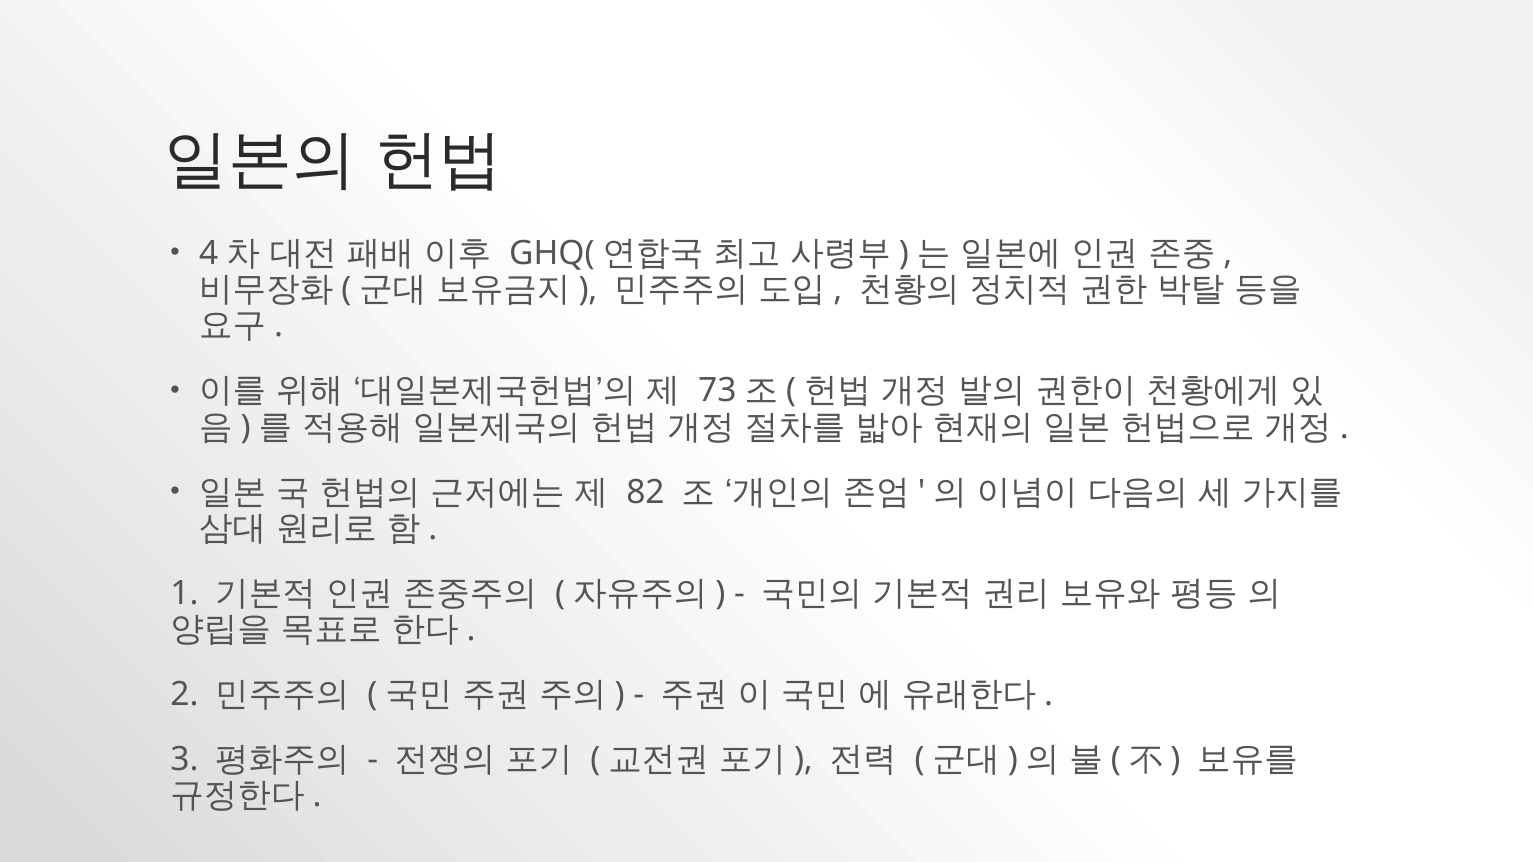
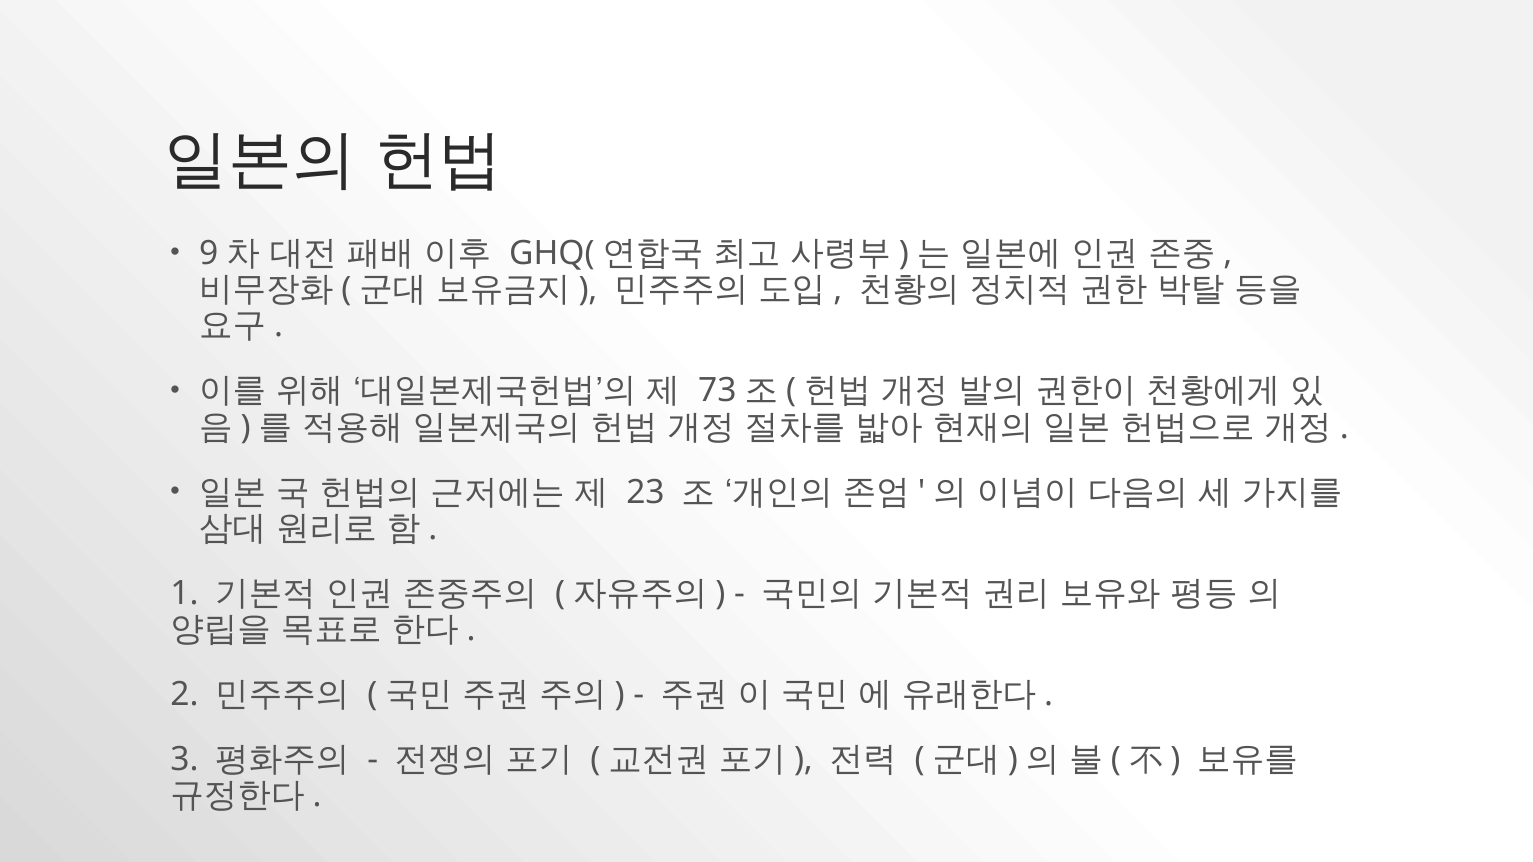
4: 4 -> 9 (209, 254)
82: 82 -> 23 (646, 492)
